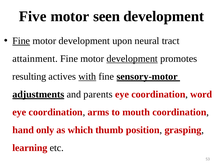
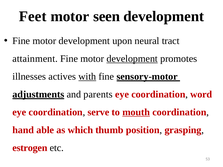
Five: Five -> Feet (33, 16)
Fine underline: present -> none (21, 41)
resulting: resulting -> illnesses (29, 77)
arms: arms -> serve (98, 112)
mouth underline: none -> present (136, 112)
only: only -> able (45, 130)
learning: learning -> estrogen (30, 148)
